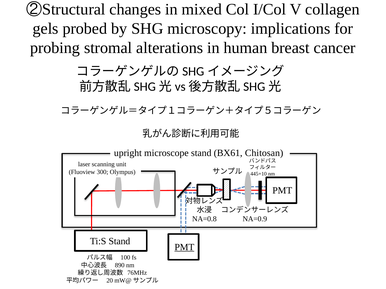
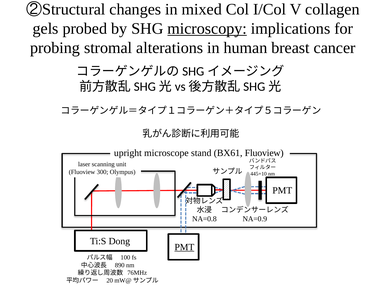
microscopy underline: none -> present (207, 29)
BX61 Chitosan: Chitosan -> Fluoview (264, 153)
Ti:S Stand: Stand -> Dong (119, 242)
